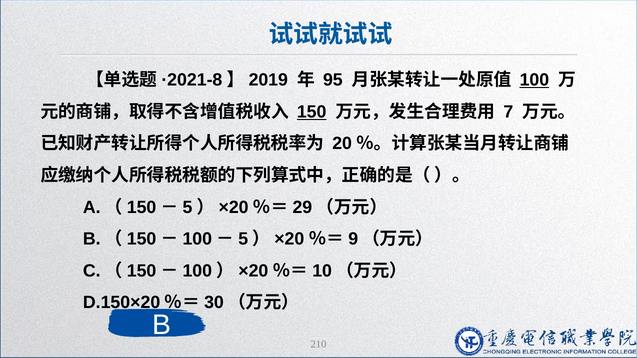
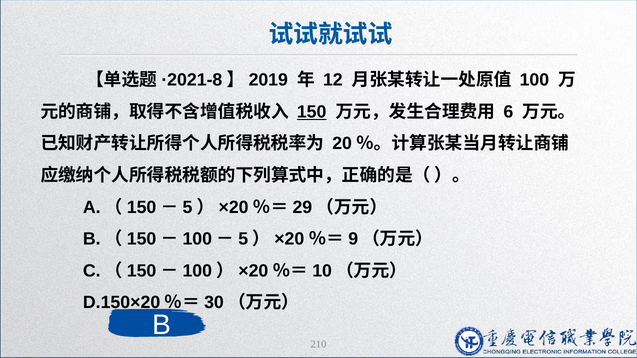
95: 95 -> 12 (333, 80)
100 underline: present -> none (534, 80)
7: 7 -> 6 (508, 112)
